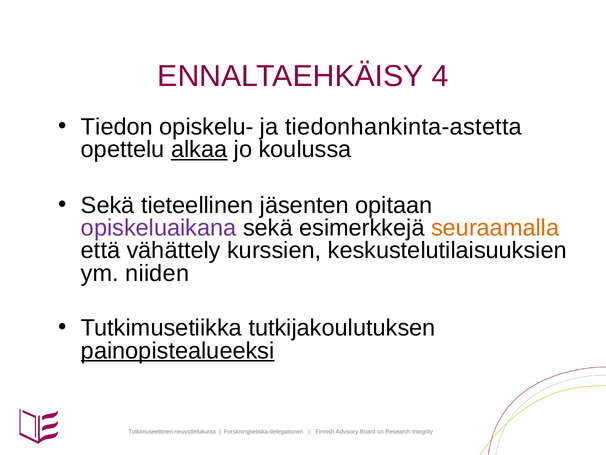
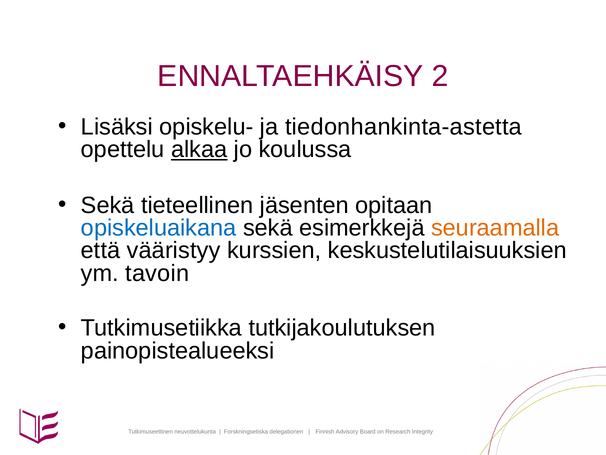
4: 4 -> 2 (440, 76)
Tiedon: Tiedon -> Lisäksi (117, 127)
opiskeluaikana colour: purple -> blue (159, 228)
vähättely: vähättely -> vääristyy (174, 250)
niiden: niiden -> tavoin (157, 273)
painopistealueeksi underline: present -> none (178, 350)
